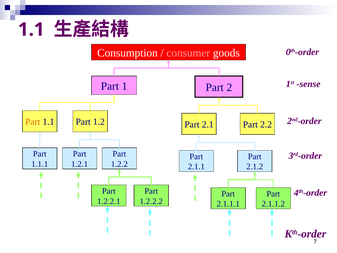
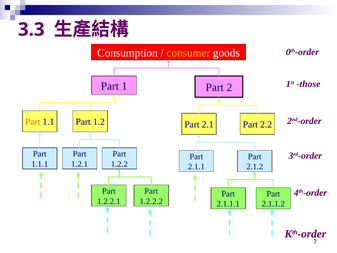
1.1: 1.1 -> 3.3 (31, 29)
consumer colour: pink -> yellow (188, 53)
sense: sense -> those (308, 84)
